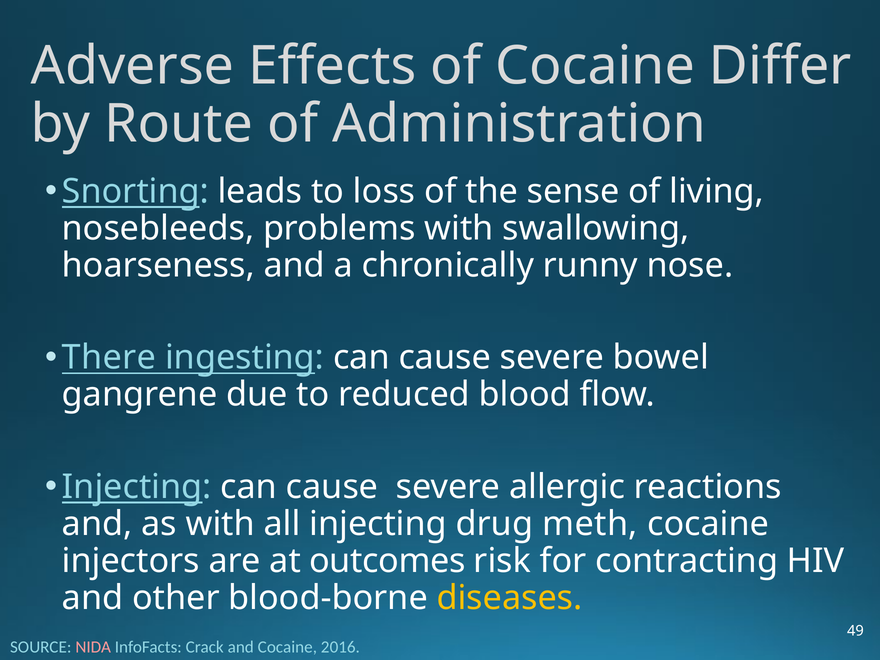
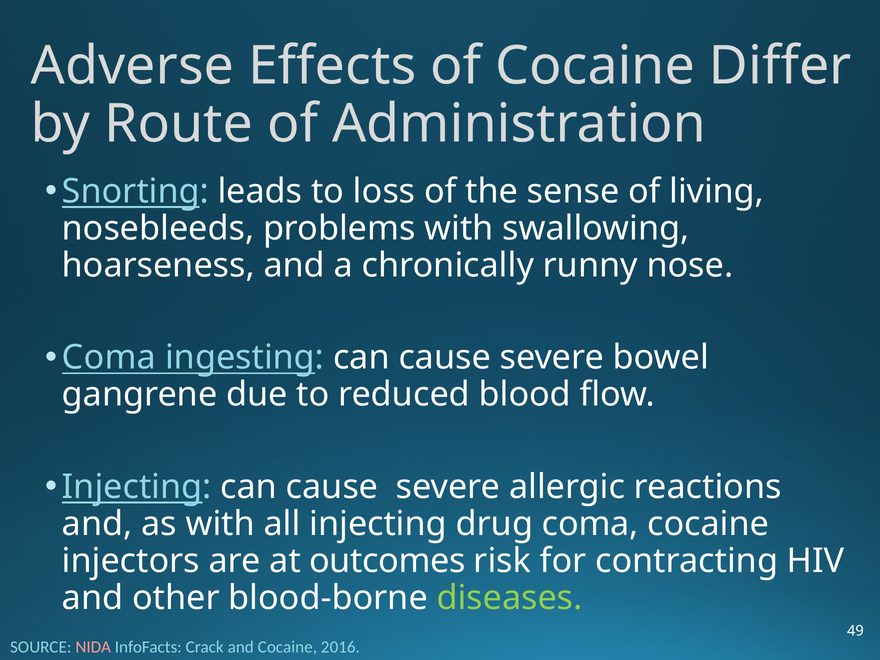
There: There -> Coma (109, 358)
drug meth: meth -> coma (590, 524)
diseases colour: yellow -> light green (510, 598)
